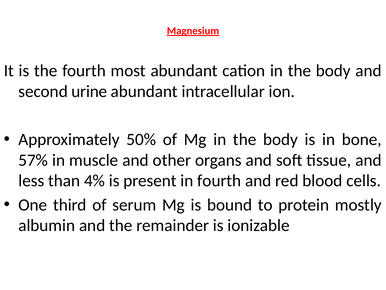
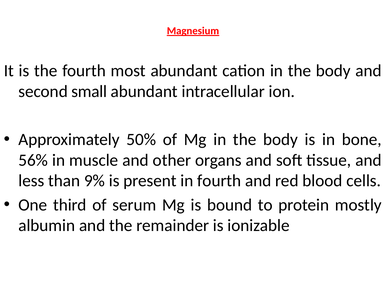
urine: urine -> small (89, 91)
57%: 57% -> 56% (33, 160)
4%: 4% -> 9% (94, 180)
